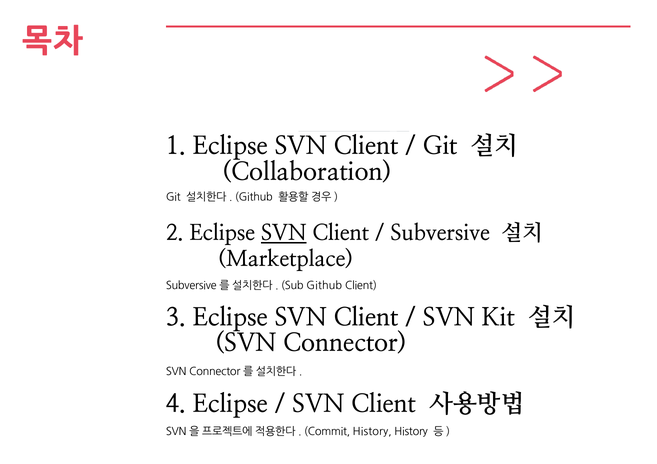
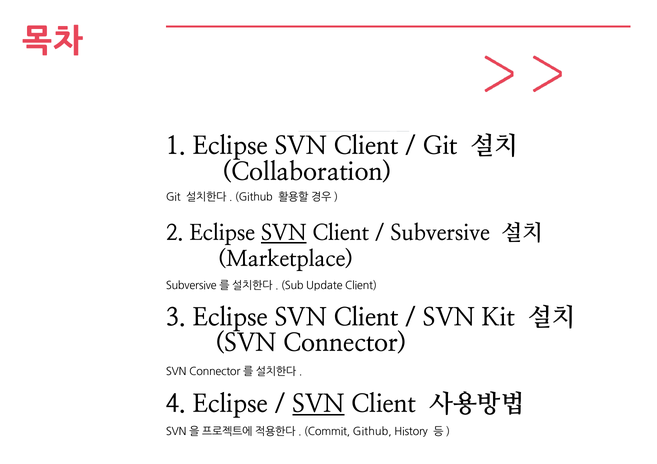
Sub Github: Github -> Update (324, 286)
SVN underline: none -> present (318, 404)
Commit History: History -> Github (372, 432)
